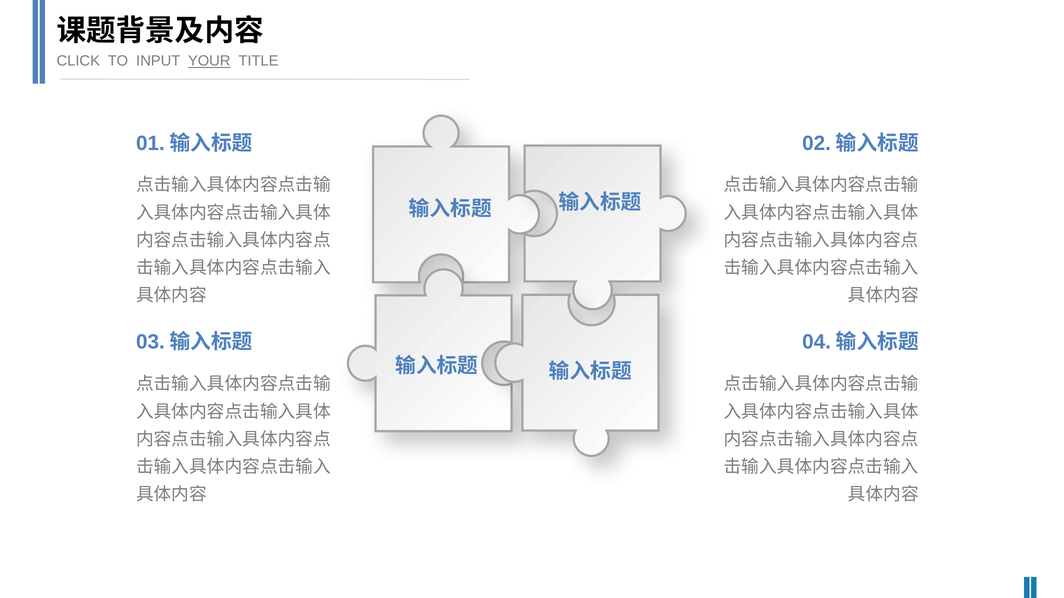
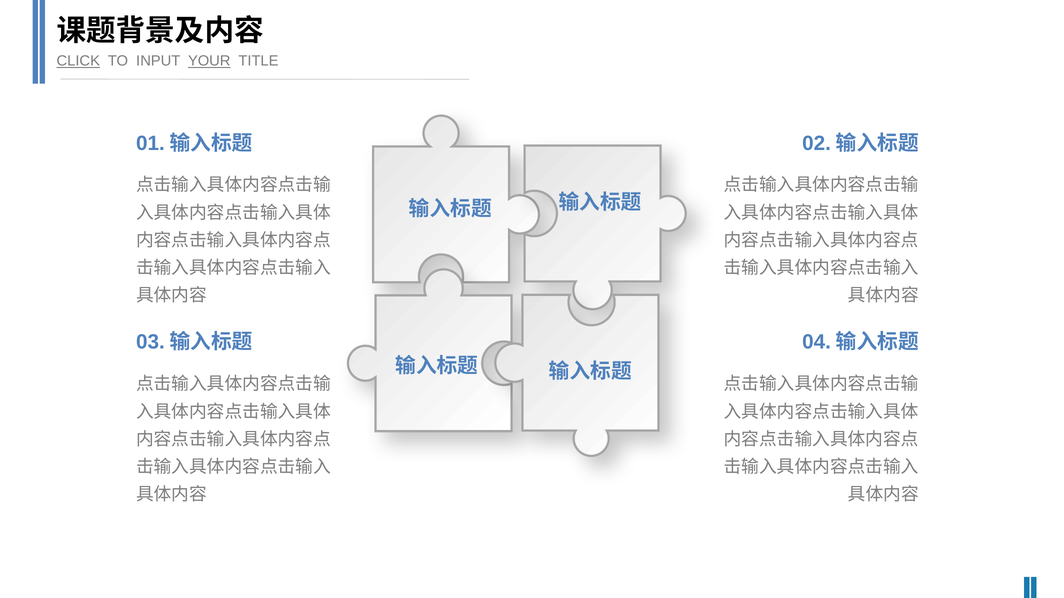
CLICK underline: none -> present (78, 61)
